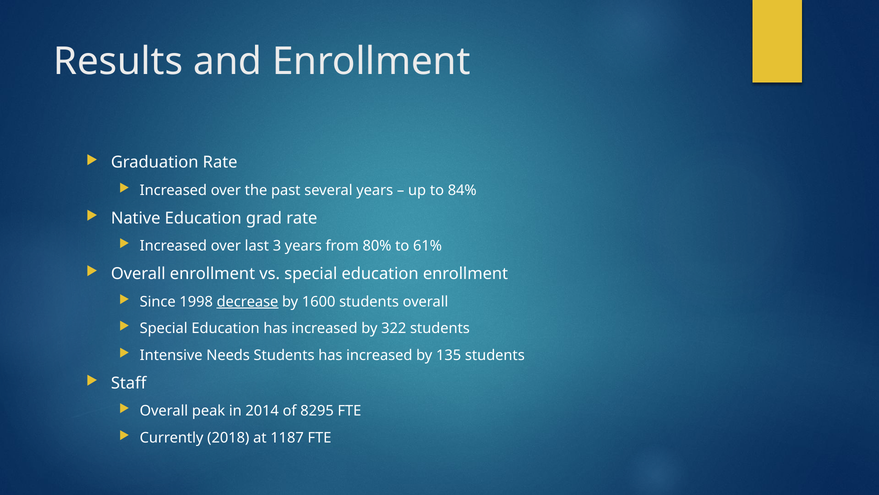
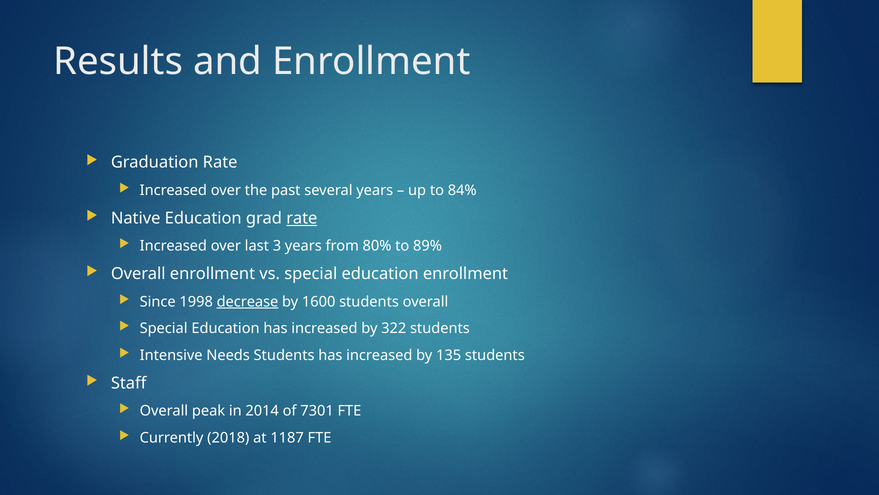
rate underline: none -> present (302, 218)
61%: 61% -> 89% (427, 246)
8295: 8295 -> 7301 (317, 411)
